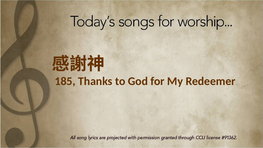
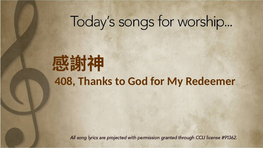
185: 185 -> 408 (65, 81)
